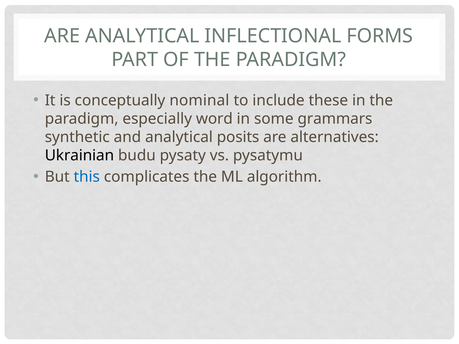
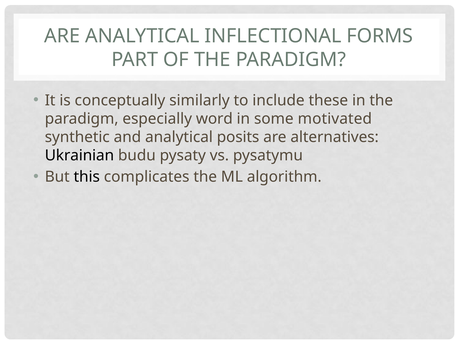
nominal: nominal -> similarly (199, 101)
grammars: grammars -> motivated (335, 119)
this colour: blue -> black (87, 177)
